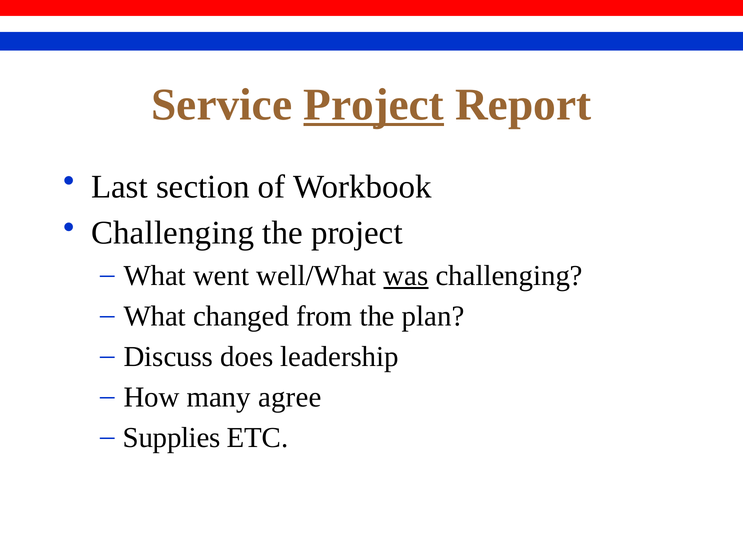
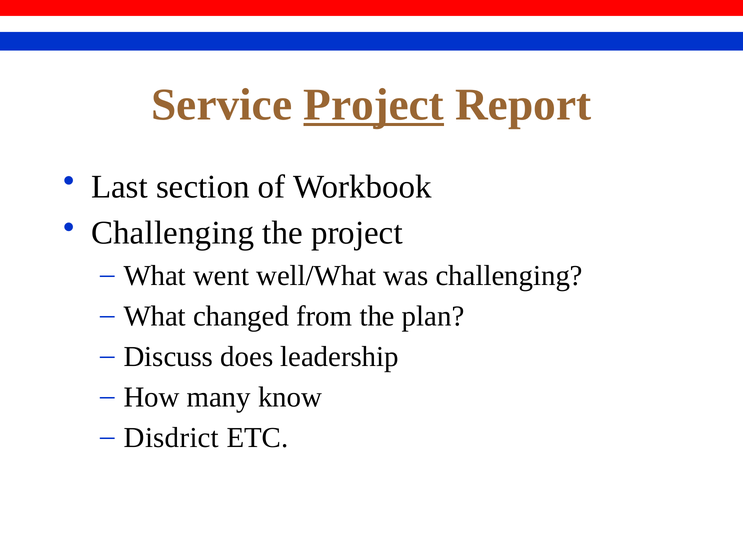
was underline: present -> none (406, 276)
agree: agree -> know (290, 397)
Supplies: Supplies -> Disdrict (171, 438)
